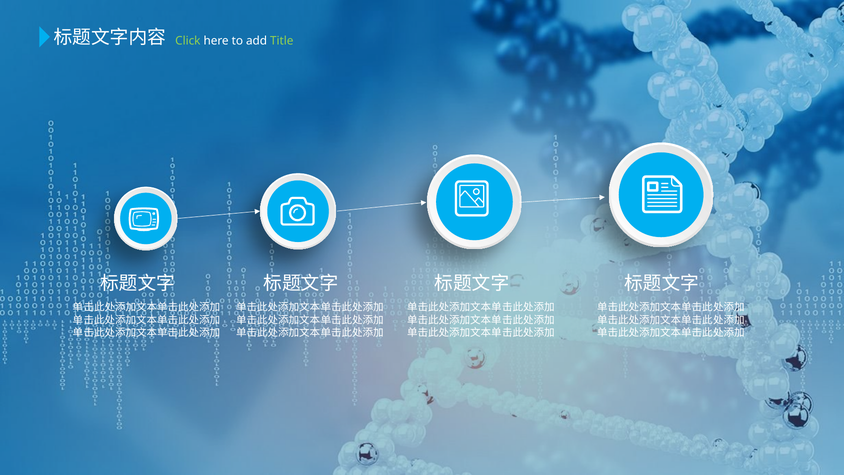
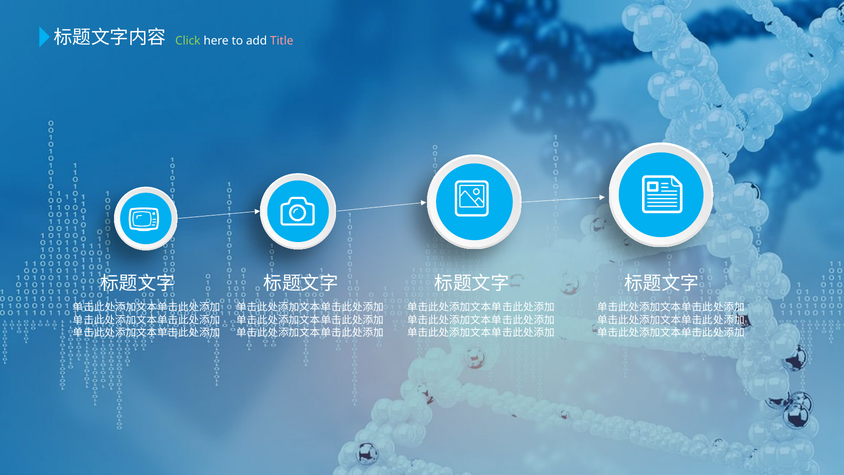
Title colour: light green -> pink (282, 41)
